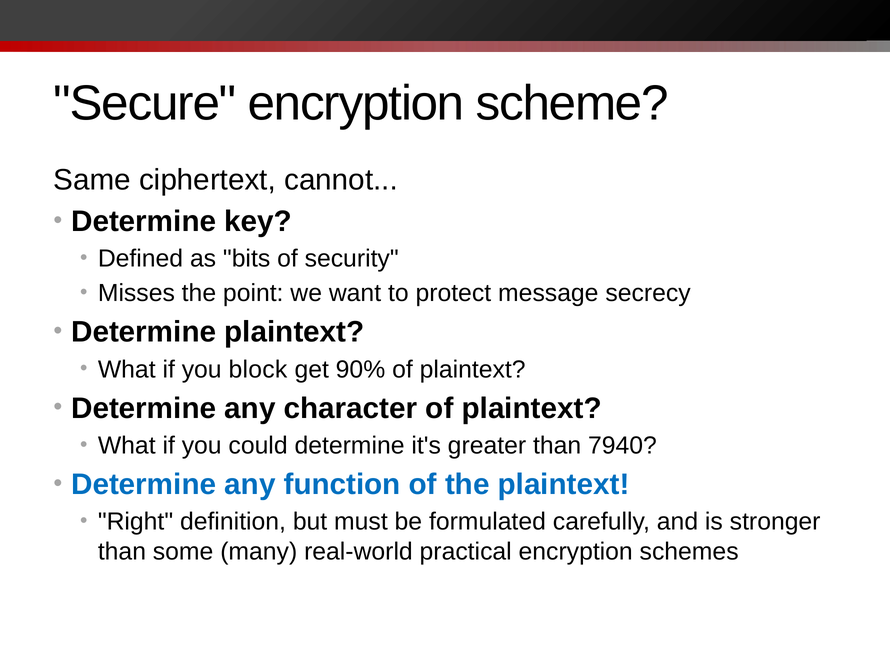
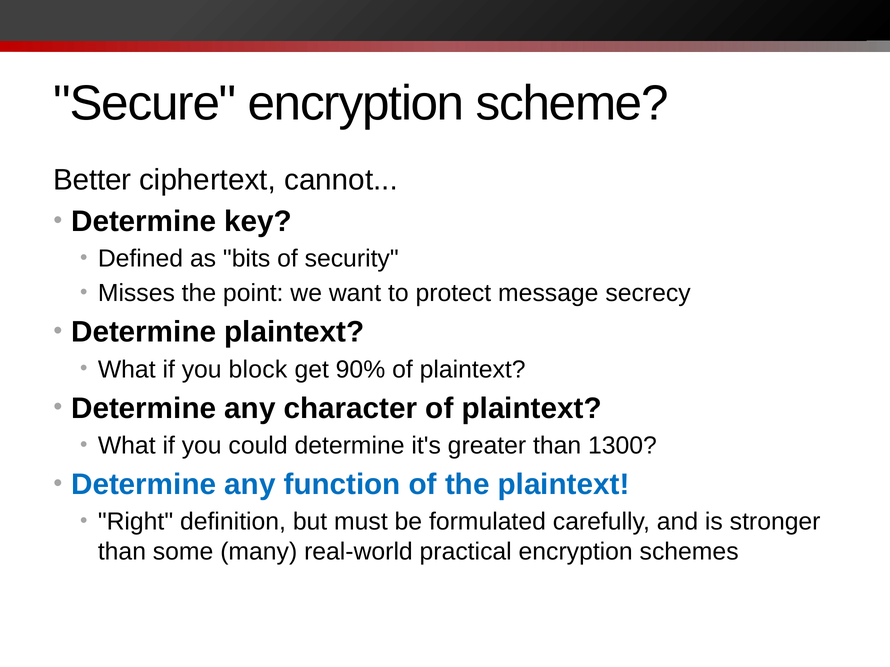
Same: Same -> Better (92, 180)
7940: 7940 -> 1300 (622, 446)
